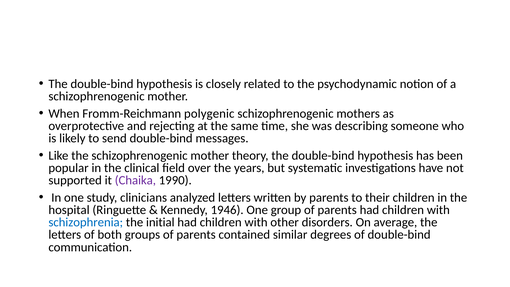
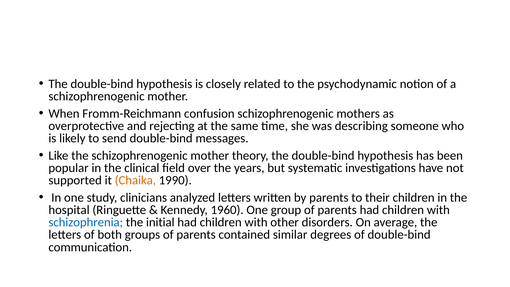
polygenic: polygenic -> confusion (209, 114)
Chaika colour: purple -> orange (135, 180)
1946: 1946 -> 1960 (227, 210)
